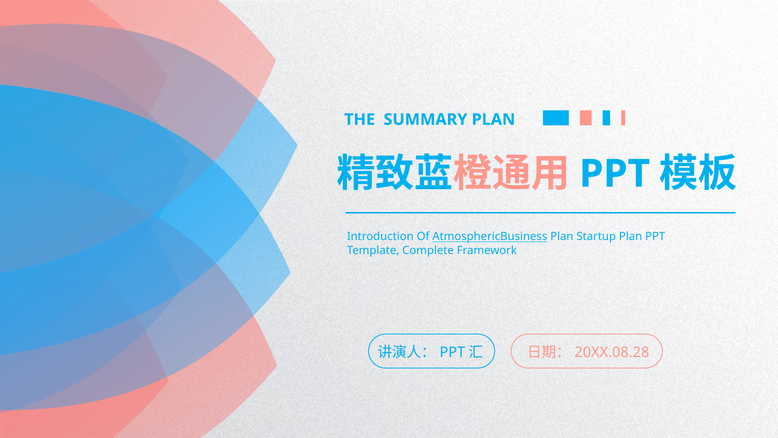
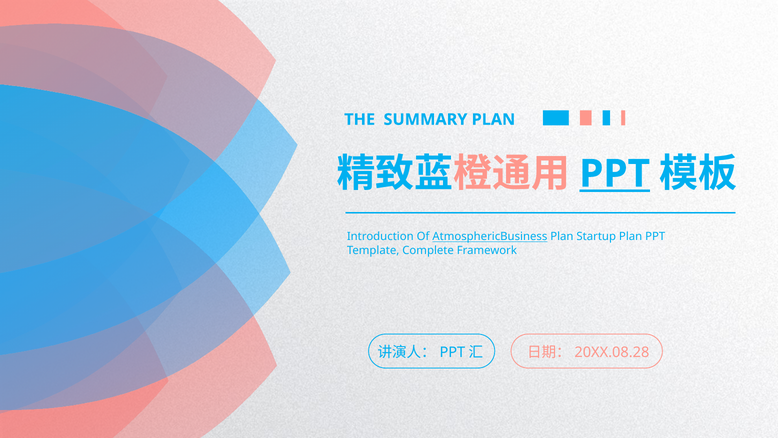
PPT underline: none -> present (615, 174)
